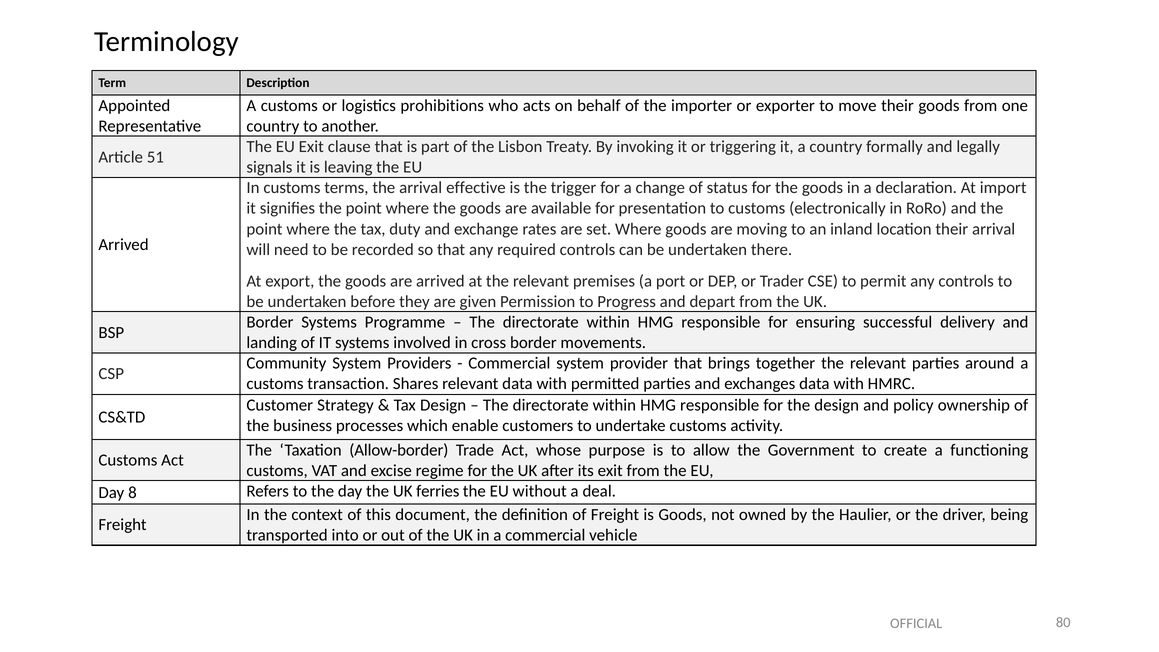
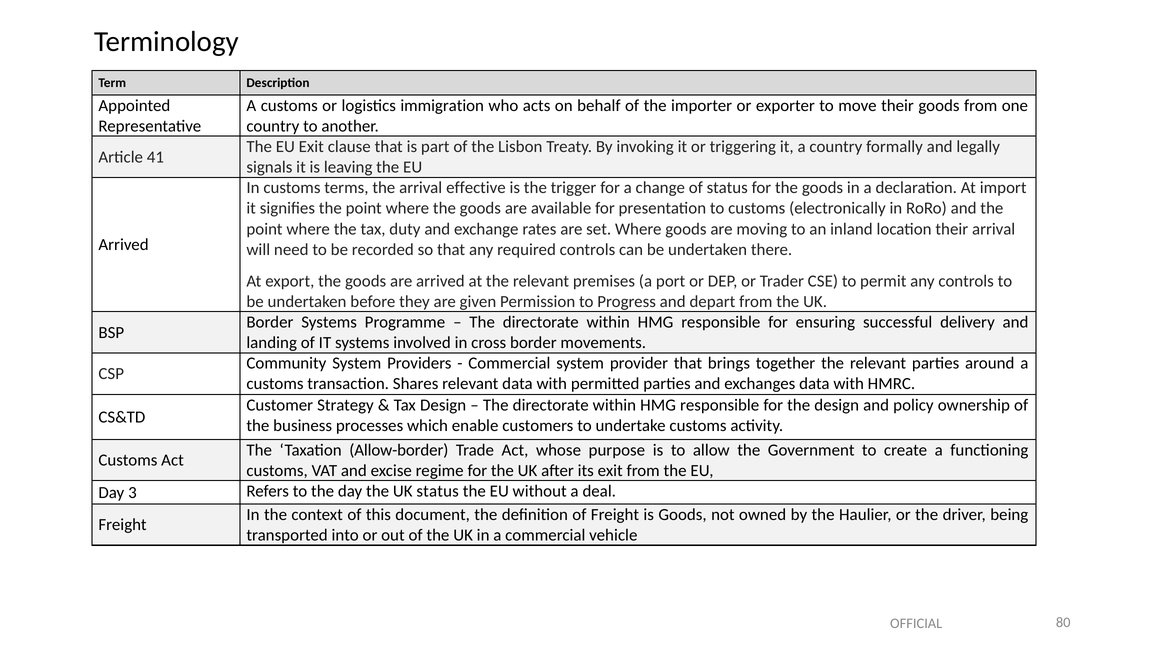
prohibitions: prohibitions -> immigration (442, 105)
51: 51 -> 41 (155, 157)
8: 8 -> 3 (132, 493)
UK ferries: ferries -> status (438, 491)
